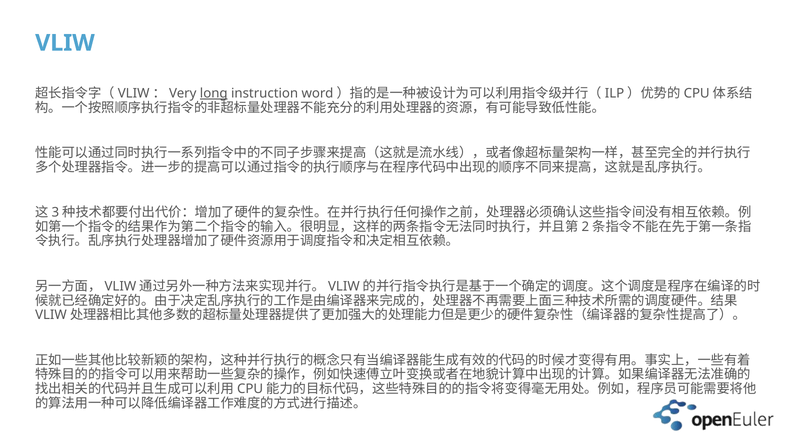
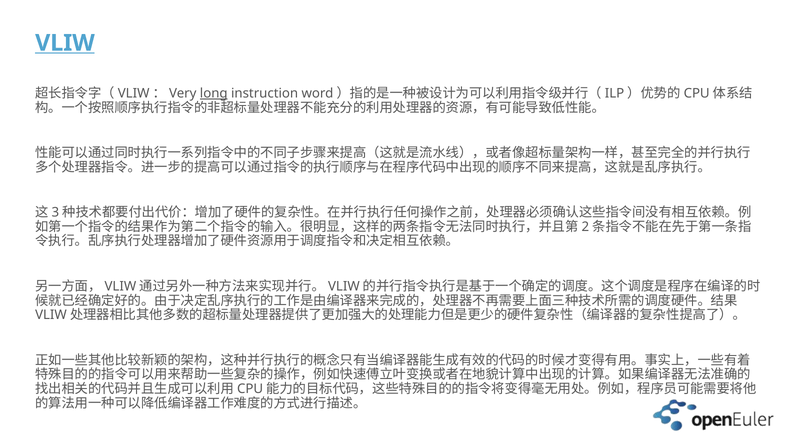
VLIW underline: none -> present (65, 43)
